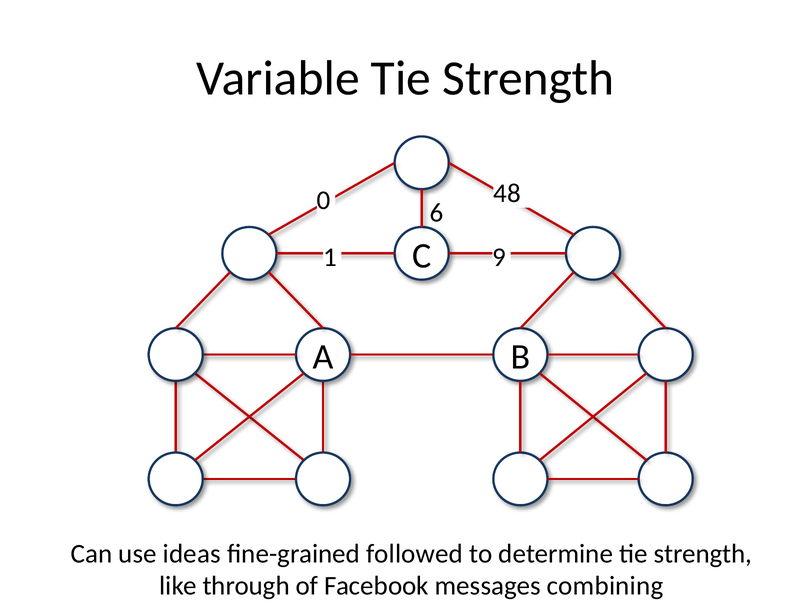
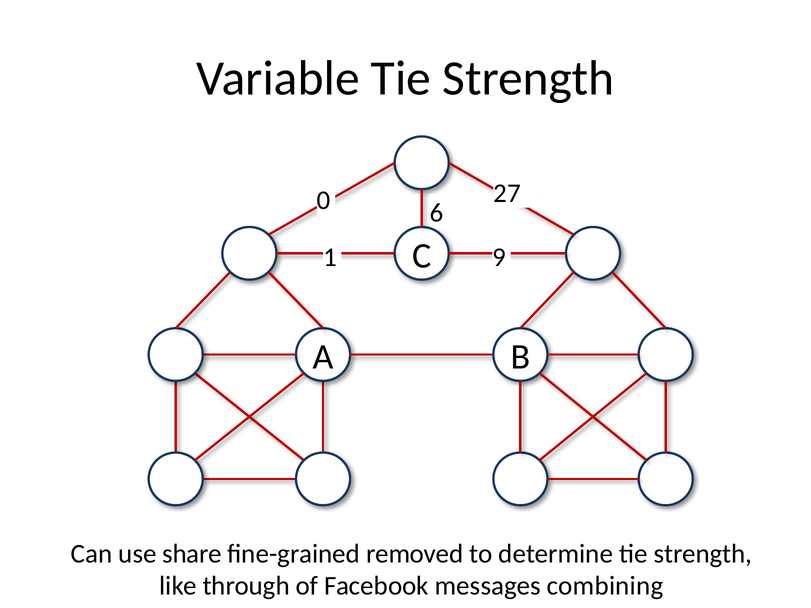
48: 48 -> 27 (507, 193)
ideas: ideas -> share (192, 554)
followed: followed -> removed (415, 554)
